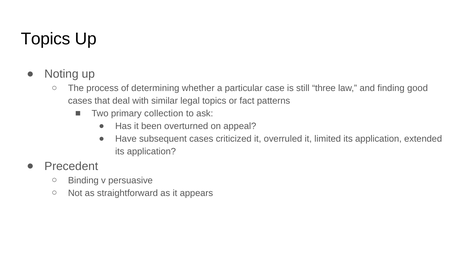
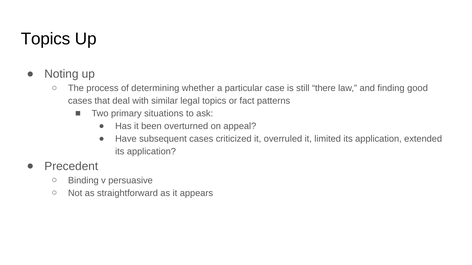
three: three -> there (324, 88)
collection: collection -> situations (164, 114)
